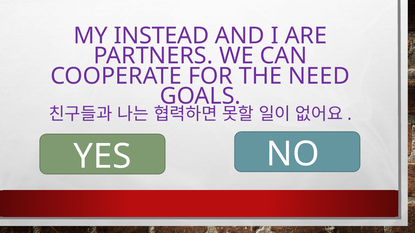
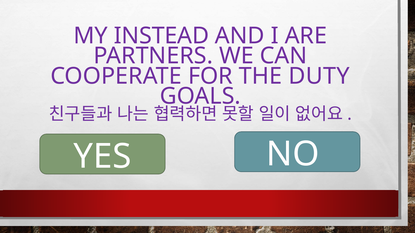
NEED: NEED -> DUTY (319, 76)
